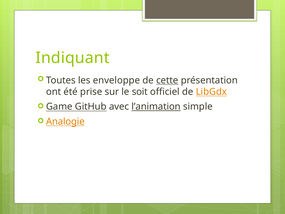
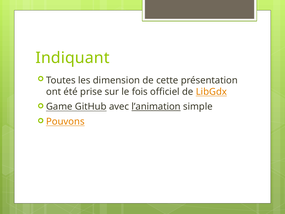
enveloppe: enveloppe -> dimension (116, 80)
cette underline: present -> none (167, 80)
soit: soit -> fois (140, 92)
Analogie: Analogie -> Pouvons (65, 121)
